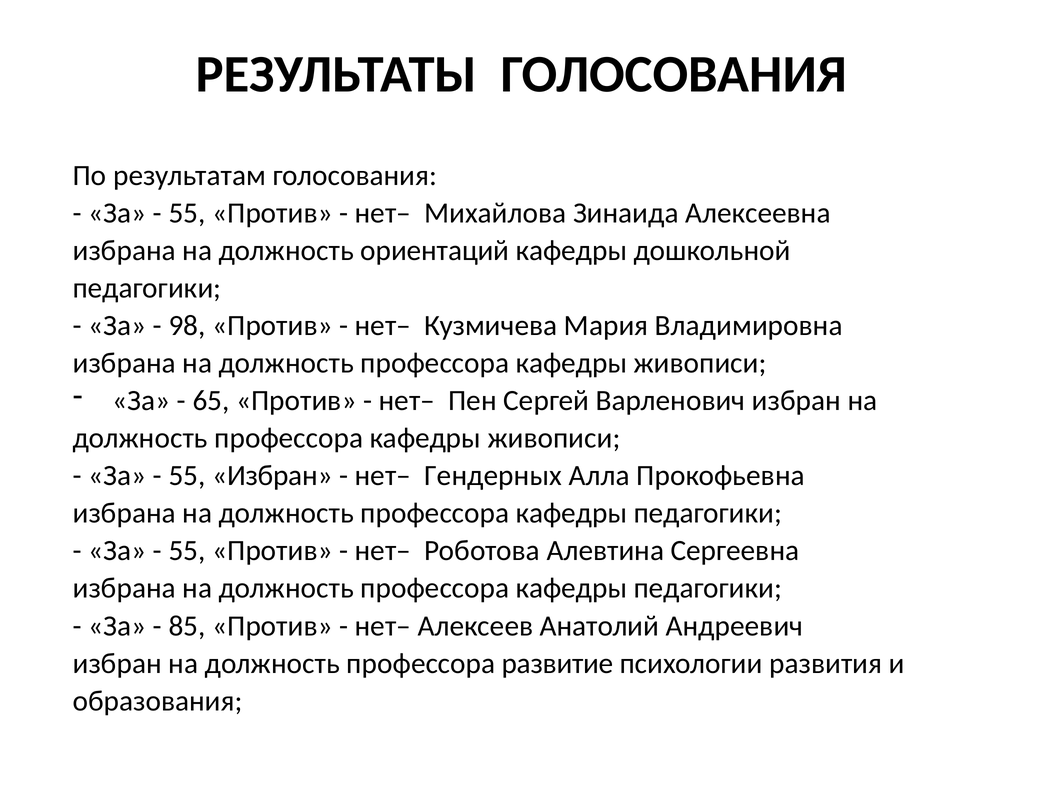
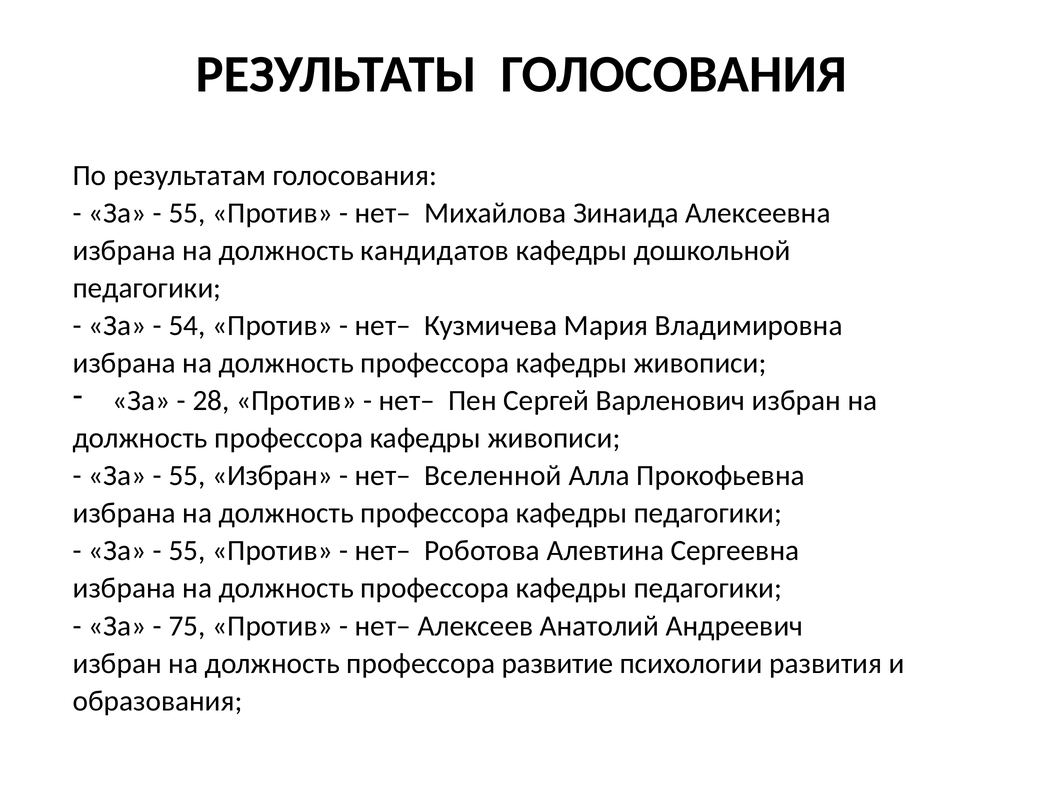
ориентаций: ориентаций -> кандидатов (435, 250)
98: 98 -> 54 (187, 325)
65: 65 -> 28 (211, 400)
Гендерных: Гендерных -> Вселенной (493, 475)
85: 85 -> 75 (187, 625)
